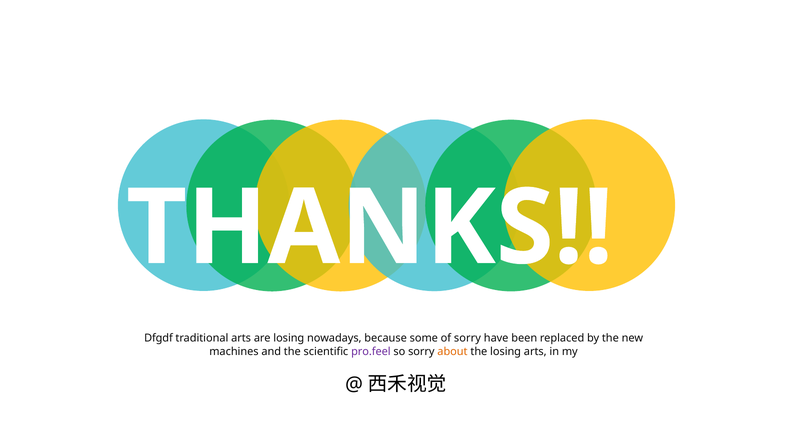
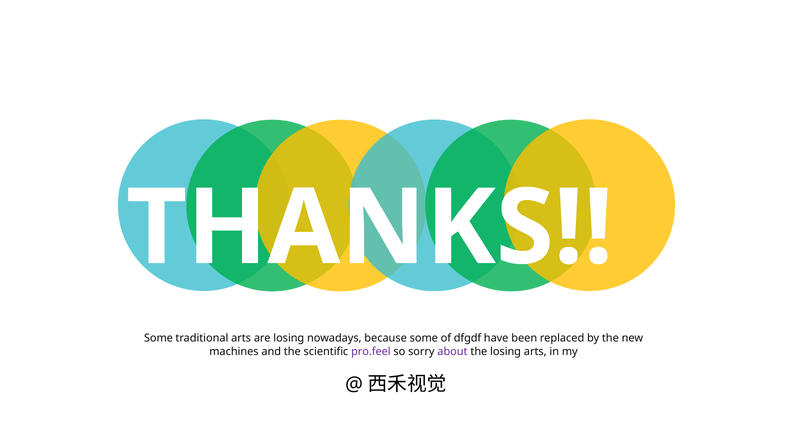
Dfgdf: Dfgdf -> Some (158, 338)
of sorry: sorry -> dfgdf (468, 338)
about colour: orange -> purple (452, 351)
